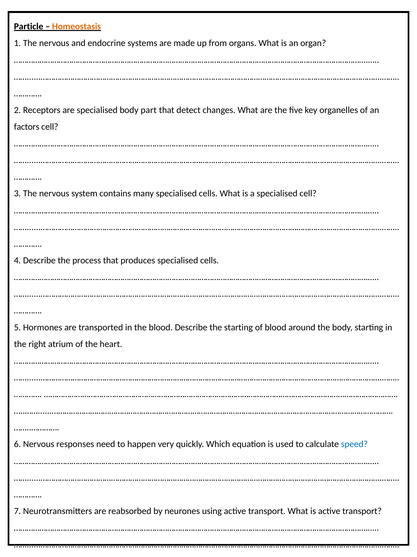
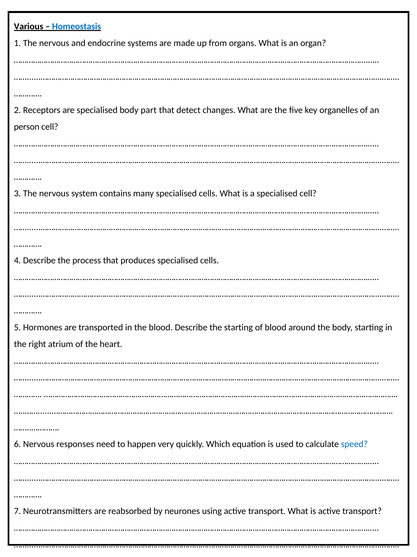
Particle: Particle -> Various (29, 26)
Homeostasis colour: orange -> blue (77, 26)
factors: factors -> person (27, 127)
